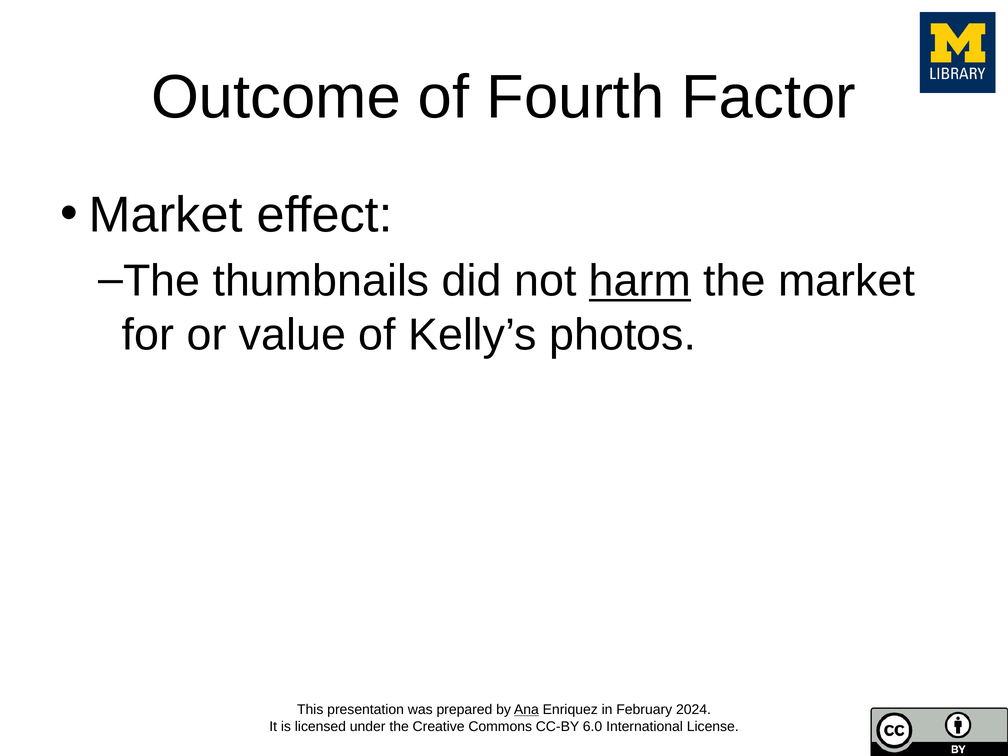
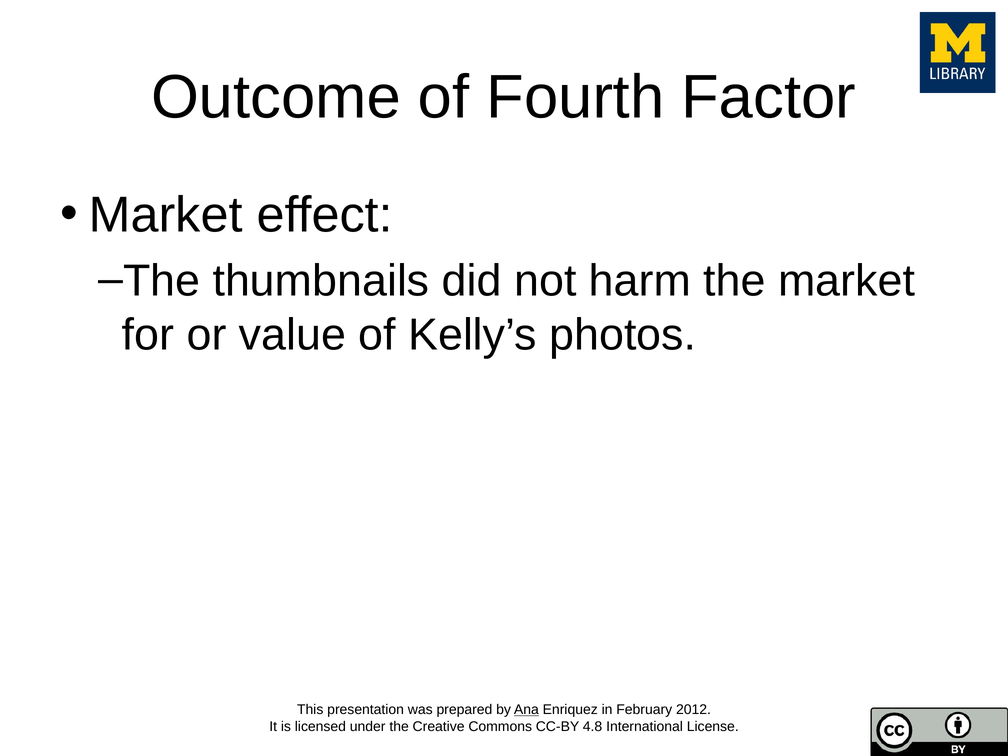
harm underline: present -> none (640, 281)
2024: 2024 -> 2012 (694, 710)
6.0: 6.0 -> 4.8 (593, 727)
